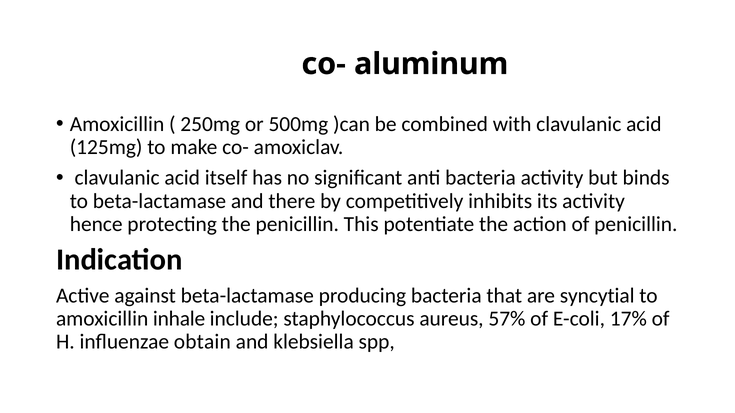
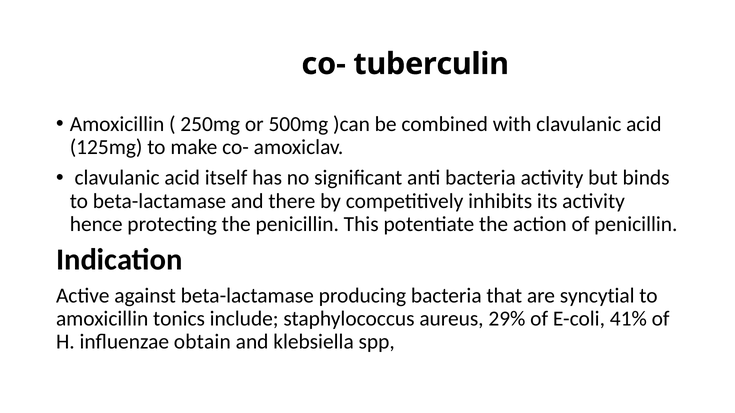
aluminum: aluminum -> tuberculin (431, 64)
inhale: inhale -> tonics (179, 319)
57%: 57% -> 29% (507, 319)
17%: 17% -> 41% (628, 319)
